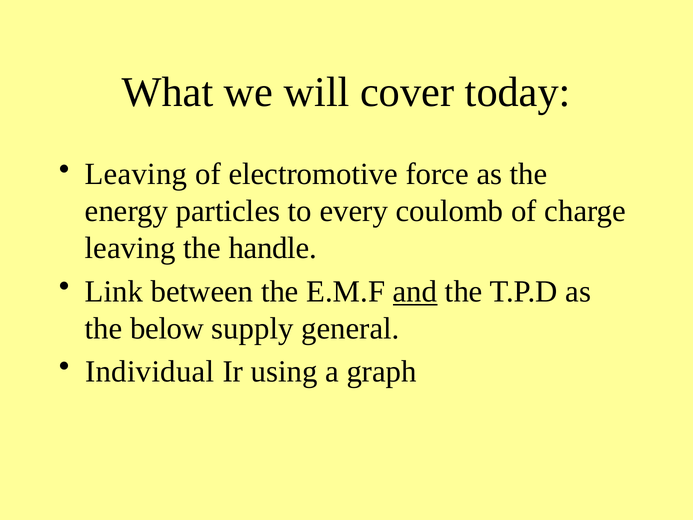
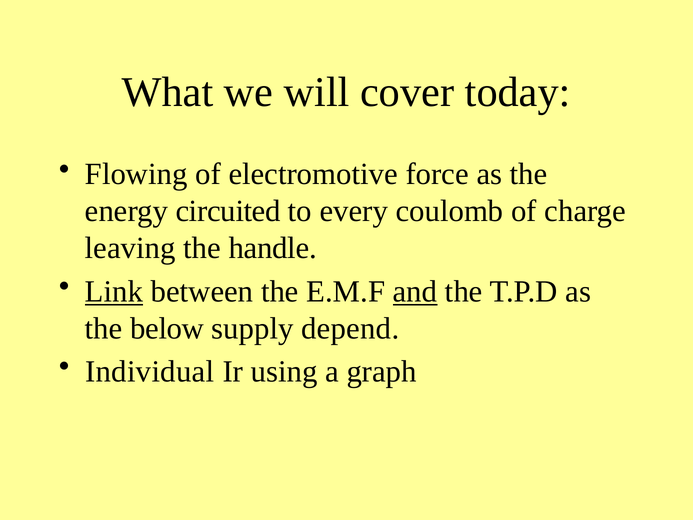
Leaving: Leaving -> Flowing (136, 174)
particles: particles -> circuited (228, 211)
Link underline: none -> present (114, 291)
general: general -> depend (350, 328)
